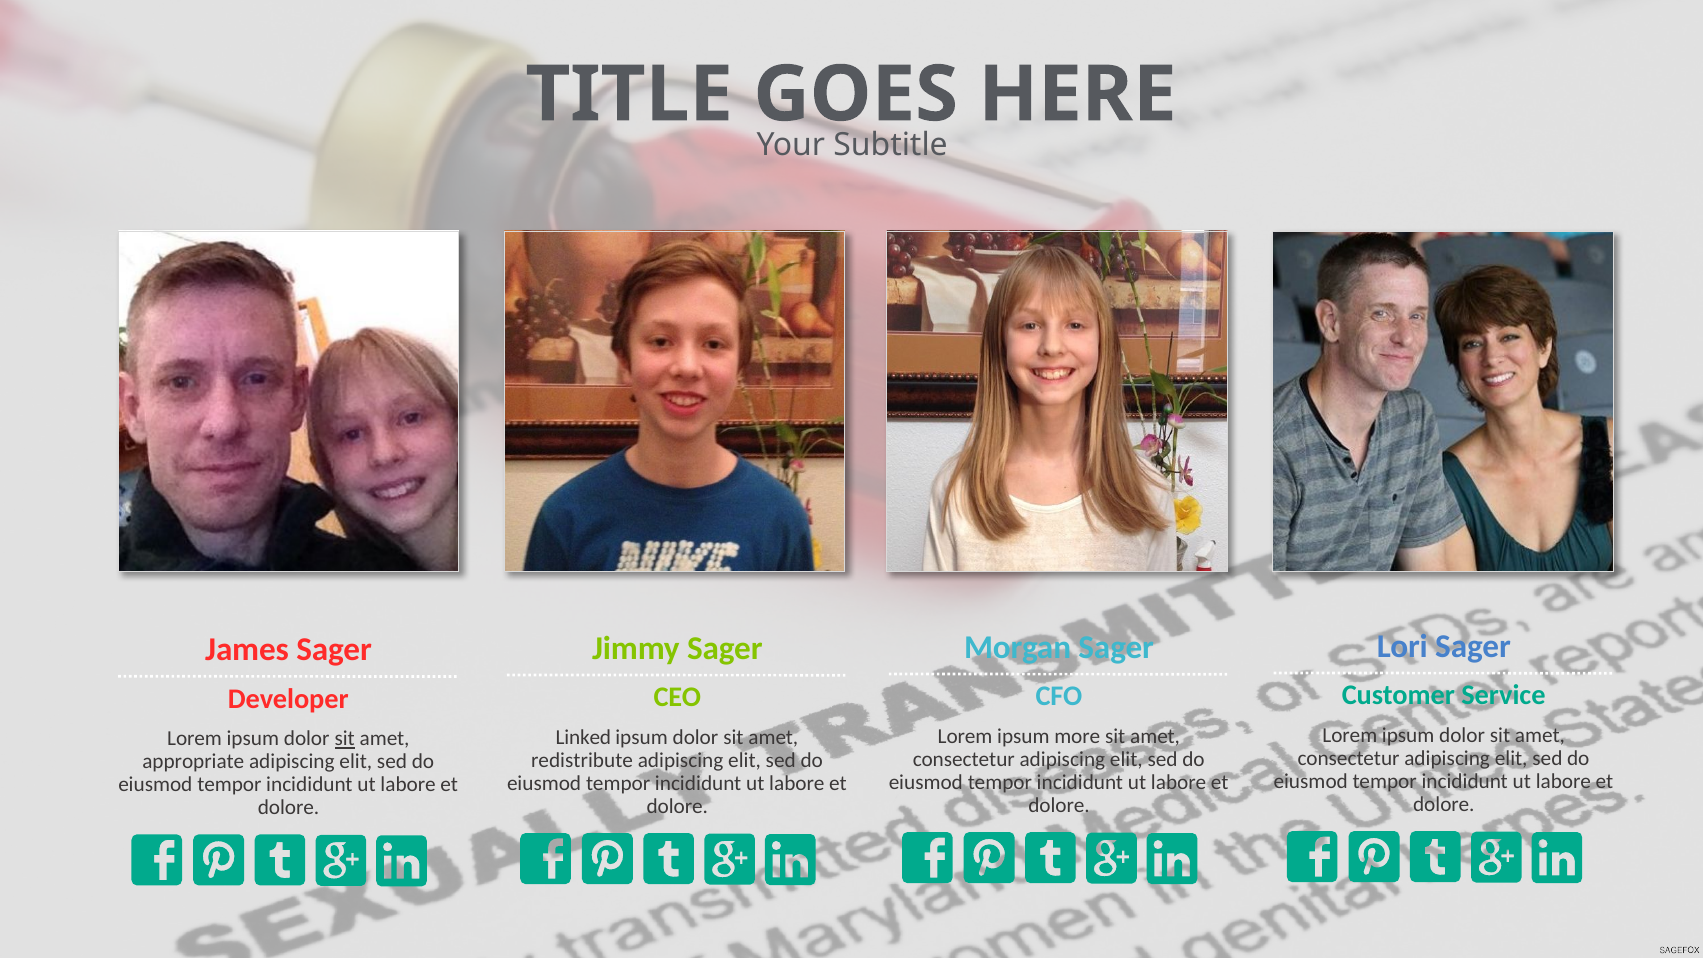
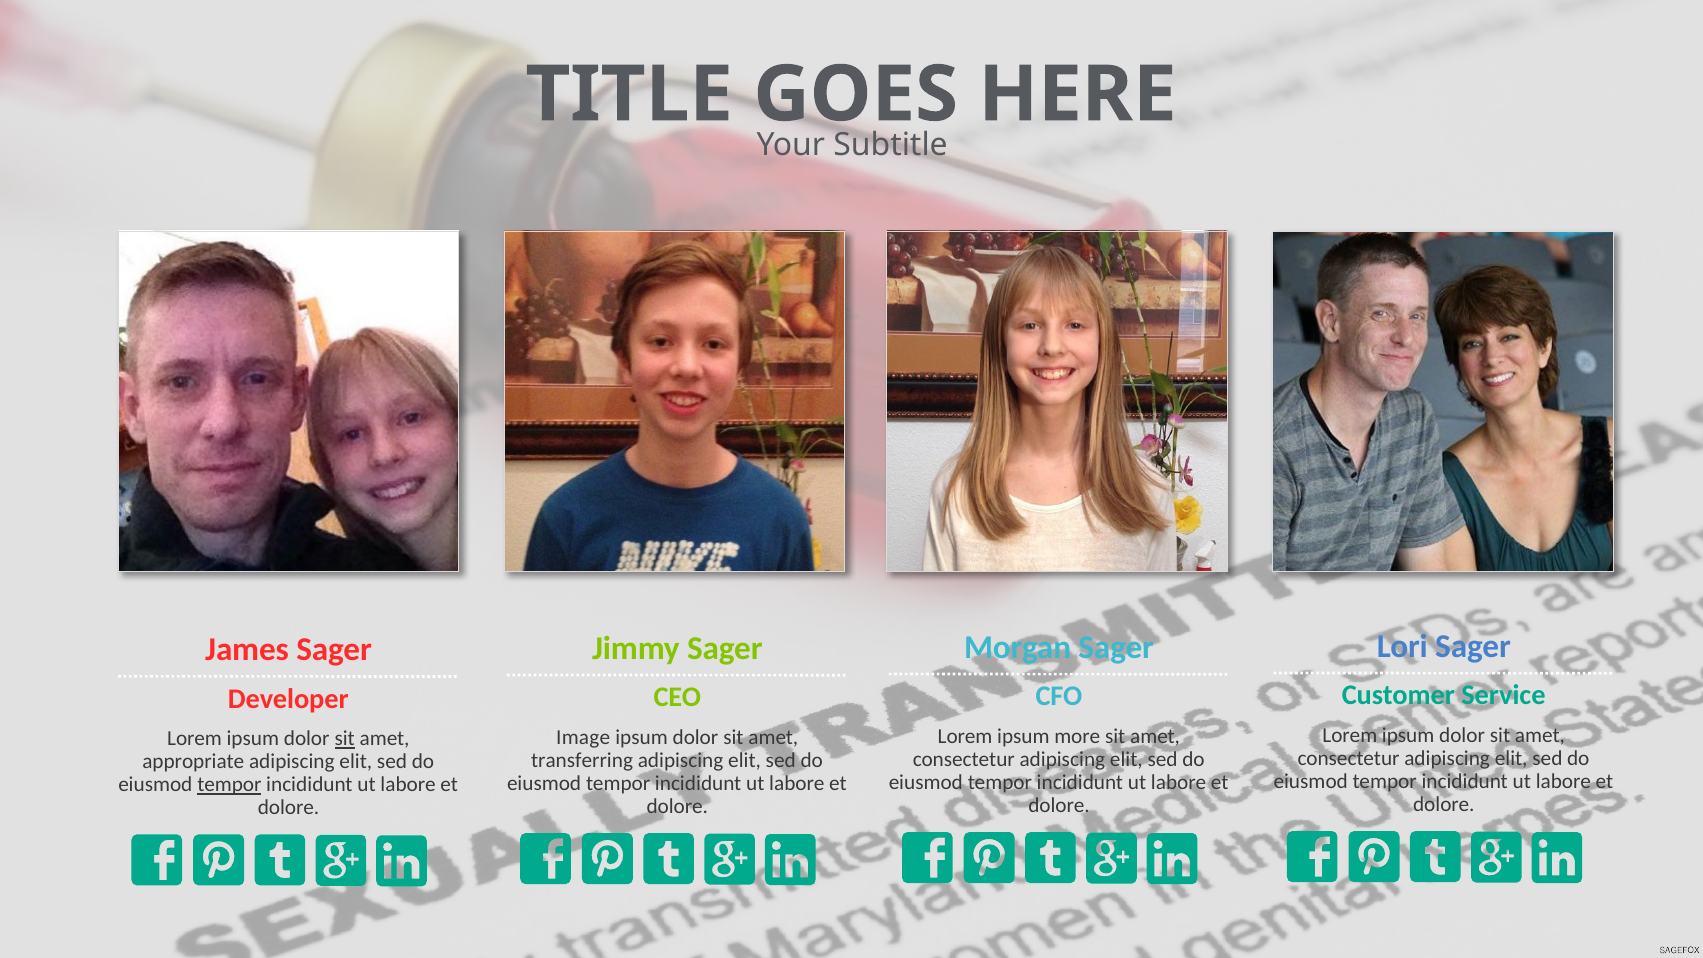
Linked: Linked -> Image (583, 738)
redistribute: redistribute -> transferring (582, 761)
tempor underline: none -> present (229, 785)
